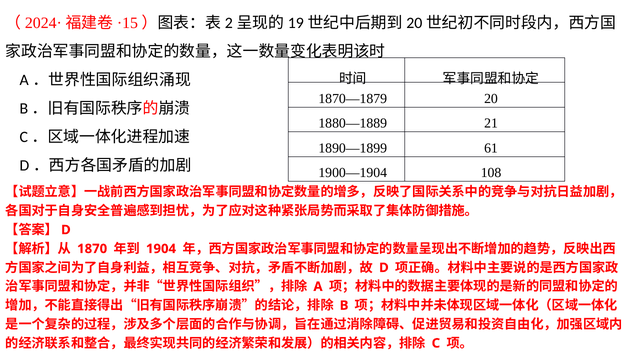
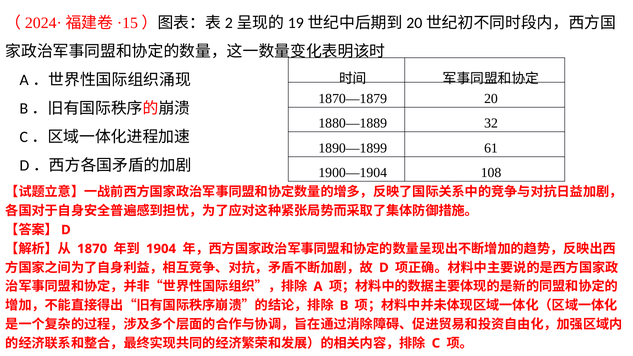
21: 21 -> 32 (491, 123)
